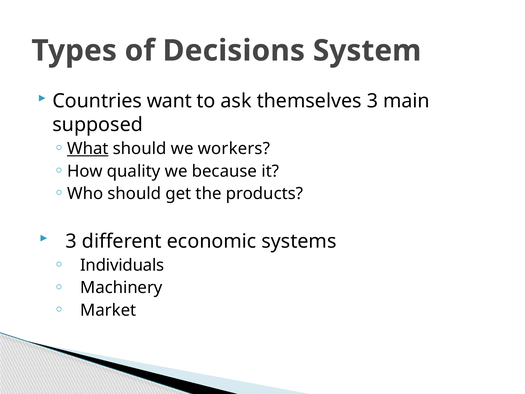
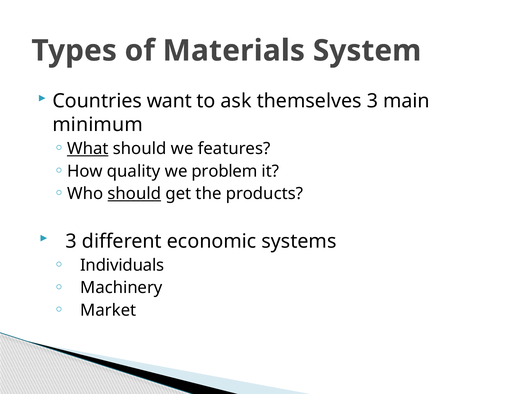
Decisions: Decisions -> Materials (234, 51)
supposed: supposed -> minimum (98, 125)
workers: workers -> features (234, 149)
because: because -> problem (225, 171)
should underline: none -> present (134, 194)
